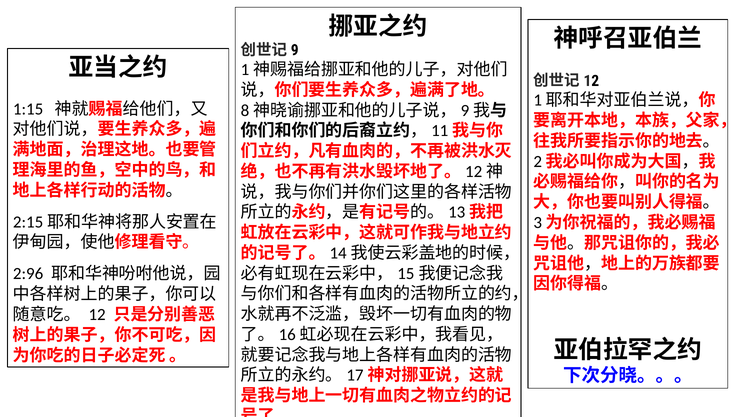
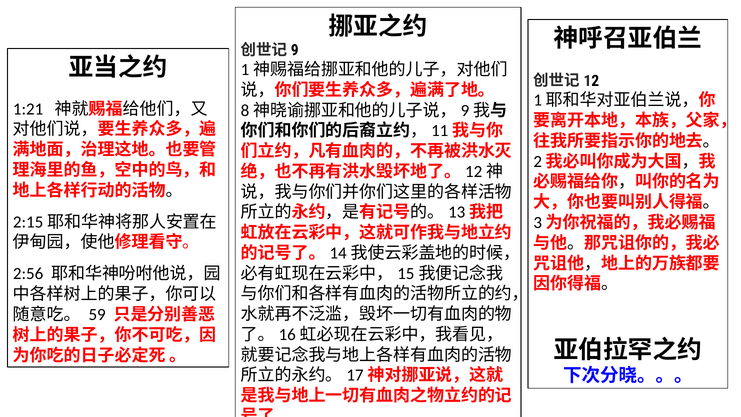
1:15: 1:15 -> 1:21 (28, 109)
2:96: 2:96 -> 2:56 (28, 274)
12: 12 -> 59 (97, 314)
